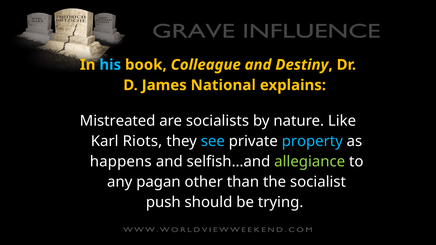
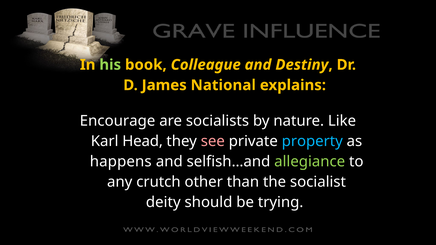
his colour: light blue -> light green (110, 65)
Mistreated: Mistreated -> Encourage (118, 121)
Riots: Riots -> Head (143, 141)
see colour: light blue -> pink (213, 141)
pagan: pagan -> crutch (158, 182)
push: push -> deity (163, 203)
